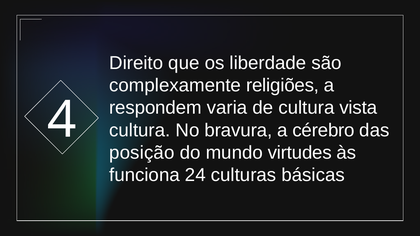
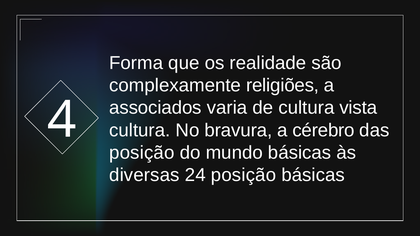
Direito: Direito -> Forma (136, 63)
liberdade: liberdade -> realidade (268, 63)
respondem: respondem -> associados (155, 108)
mundo virtudes: virtudes -> básicas (300, 153)
funciona: funciona -> diversas (144, 175)
24 culturas: culturas -> posição (244, 175)
